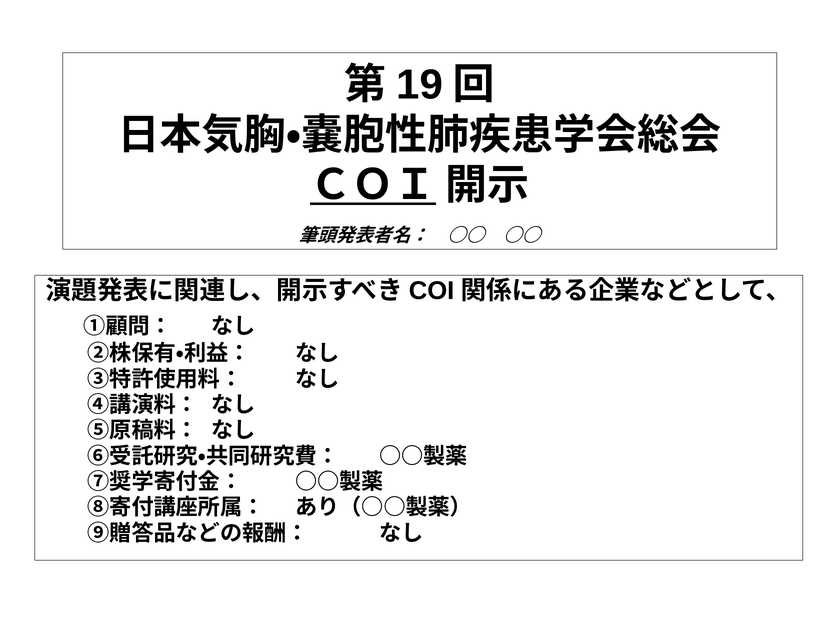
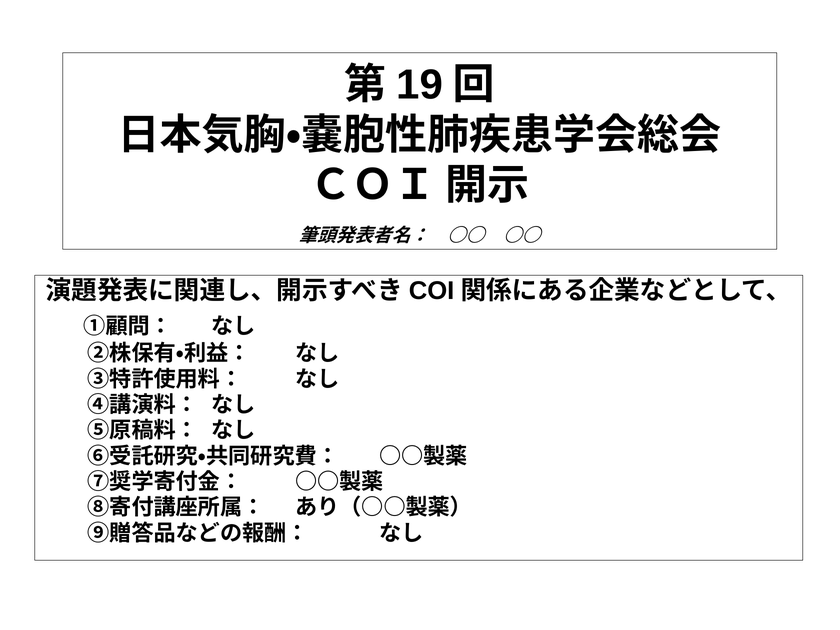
ＣＯＩ underline: present -> none (373, 186)
